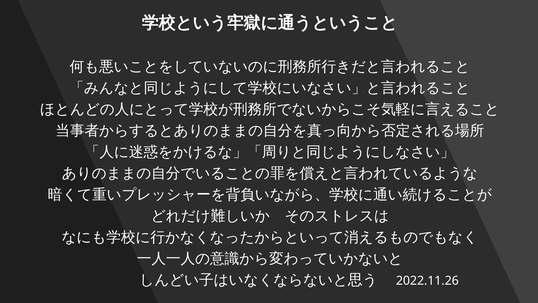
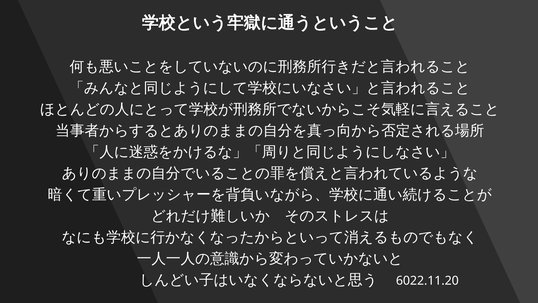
2022.11.26: 2022.11.26 -> 6022.11.20 (427, 281)
